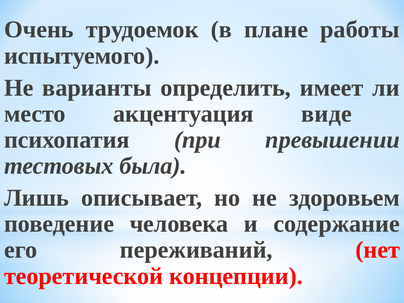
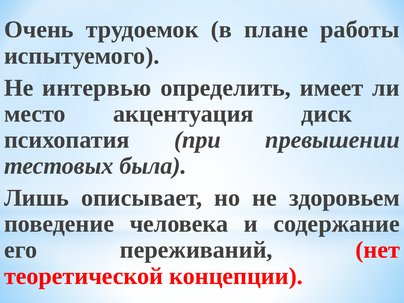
варианты: варианты -> интервью (97, 88)
виде: виде -> диск (327, 114)
